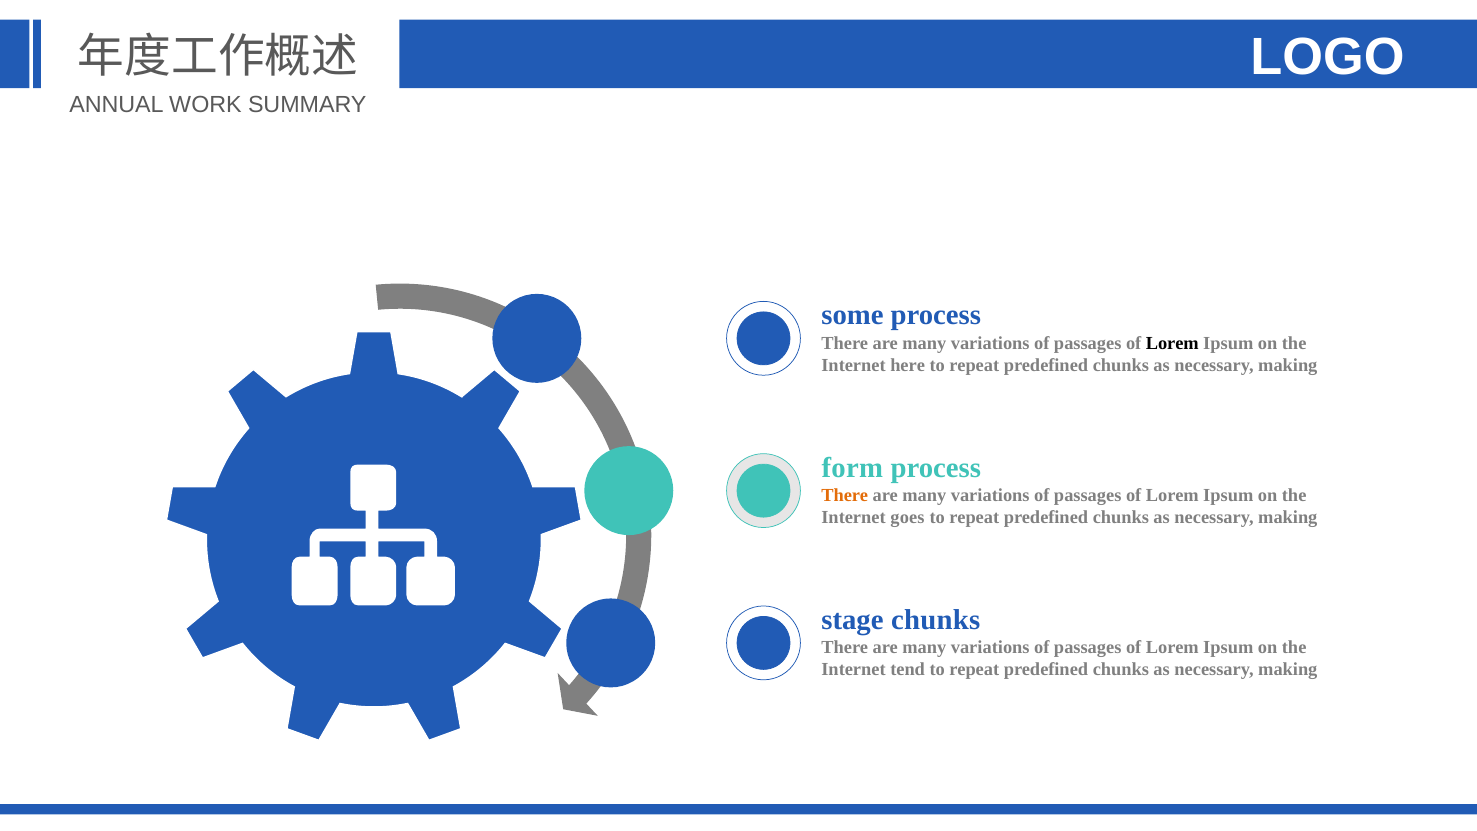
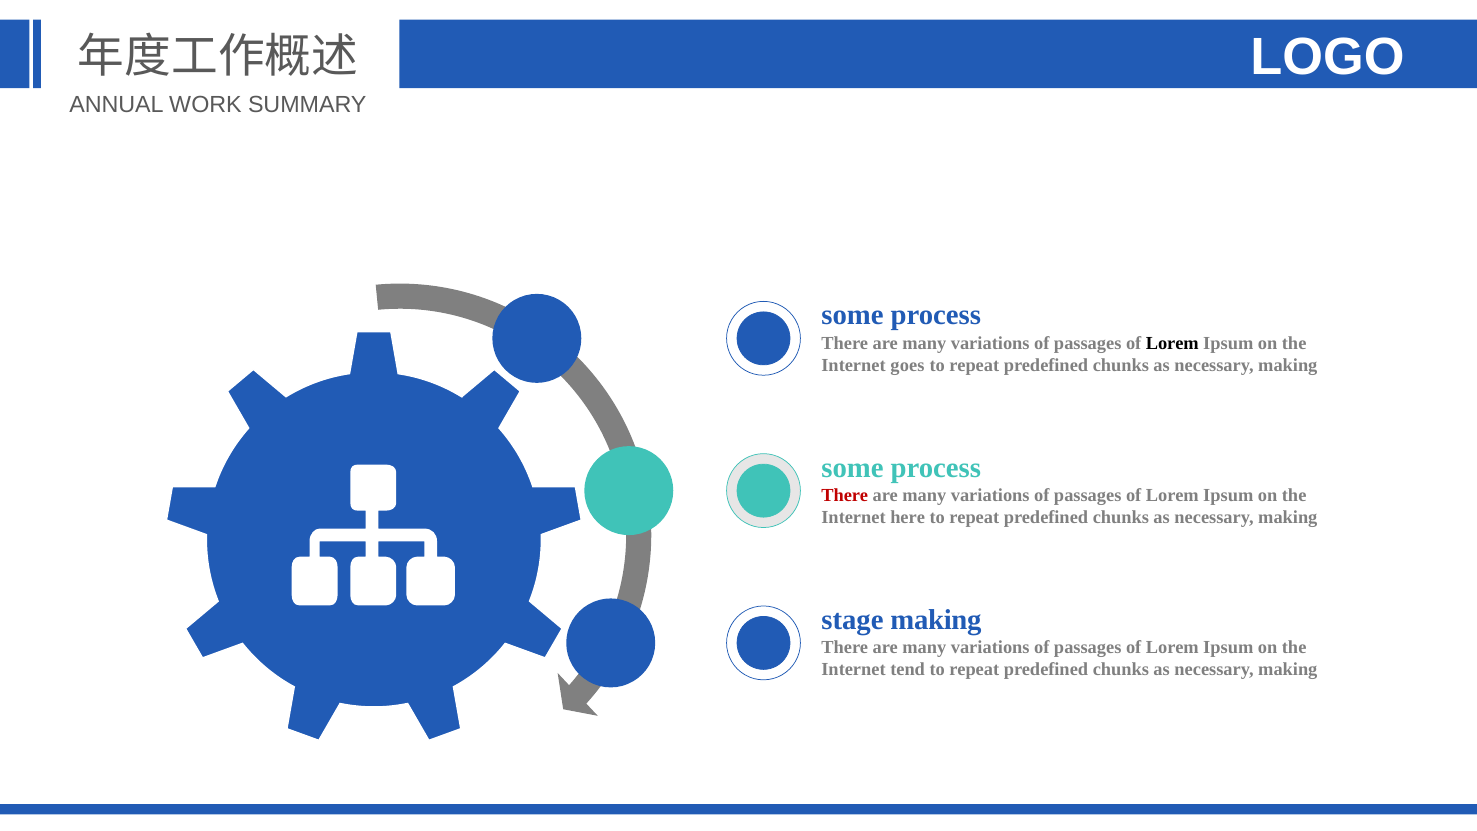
here: here -> goes (908, 365)
form: form -> some (853, 468)
There colour: orange -> red (845, 495)
goes: goes -> here (908, 517)
stage chunks: chunks -> making (936, 620)
